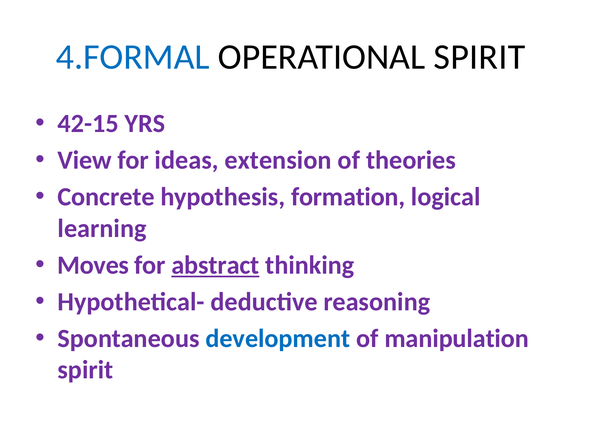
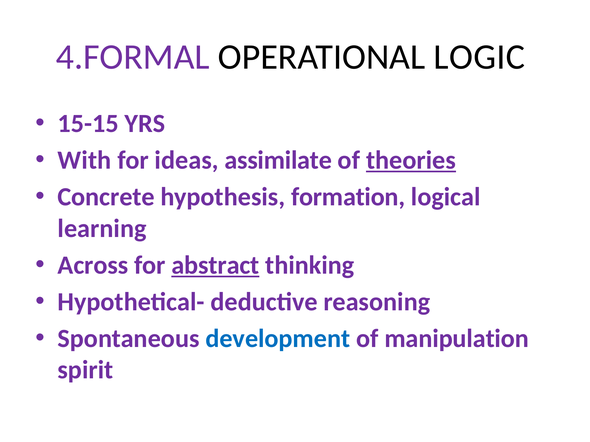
4.FORMAL colour: blue -> purple (133, 57)
OPERATIONAL SPIRIT: SPIRIT -> LOGIC (479, 57)
42-15: 42-15 -> 15-15 (88, 124)
View: View -> With (84, 160)
extension: extension -> assimilate (278, 160)
theories underline: none -> present (411, 160)
Moves: Moves -> Across (93, 265)
